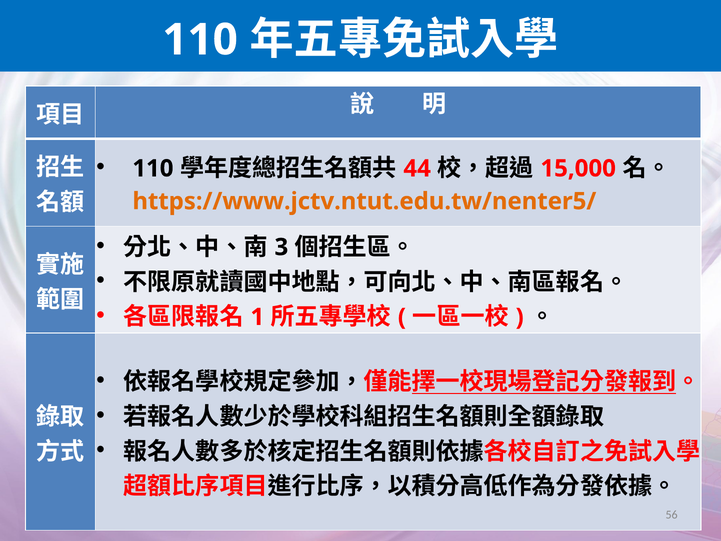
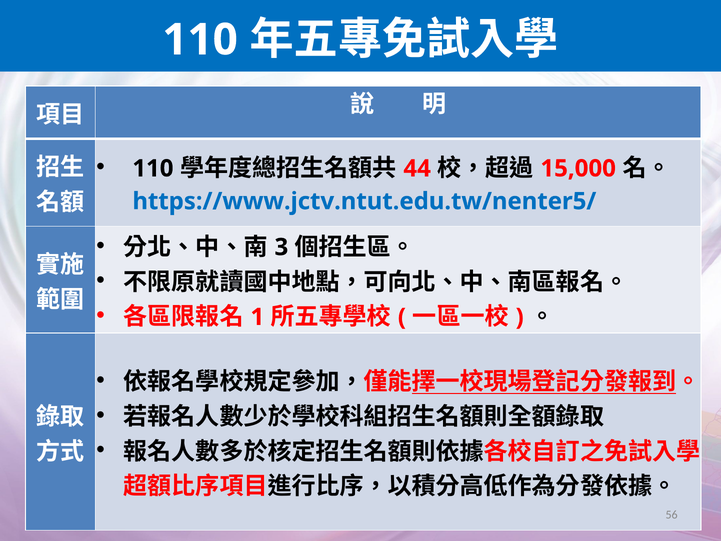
https://www.jctv.ntut.edu.tw/nenter5/ colour: orange -> blue (364, 201)
